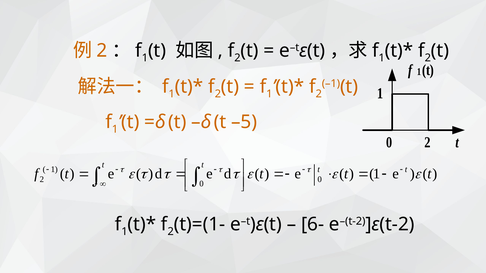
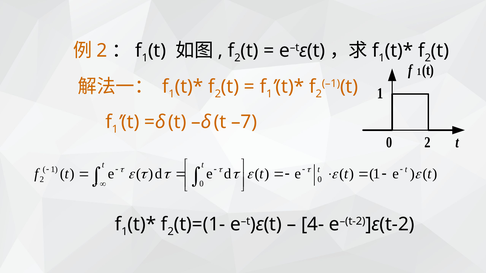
–5: –5 -> –7 (244, 122)
6-: 6- -> 4- (313, 224)
